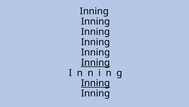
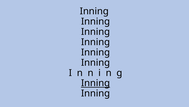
Inning underline: present -> none (96, 62)
